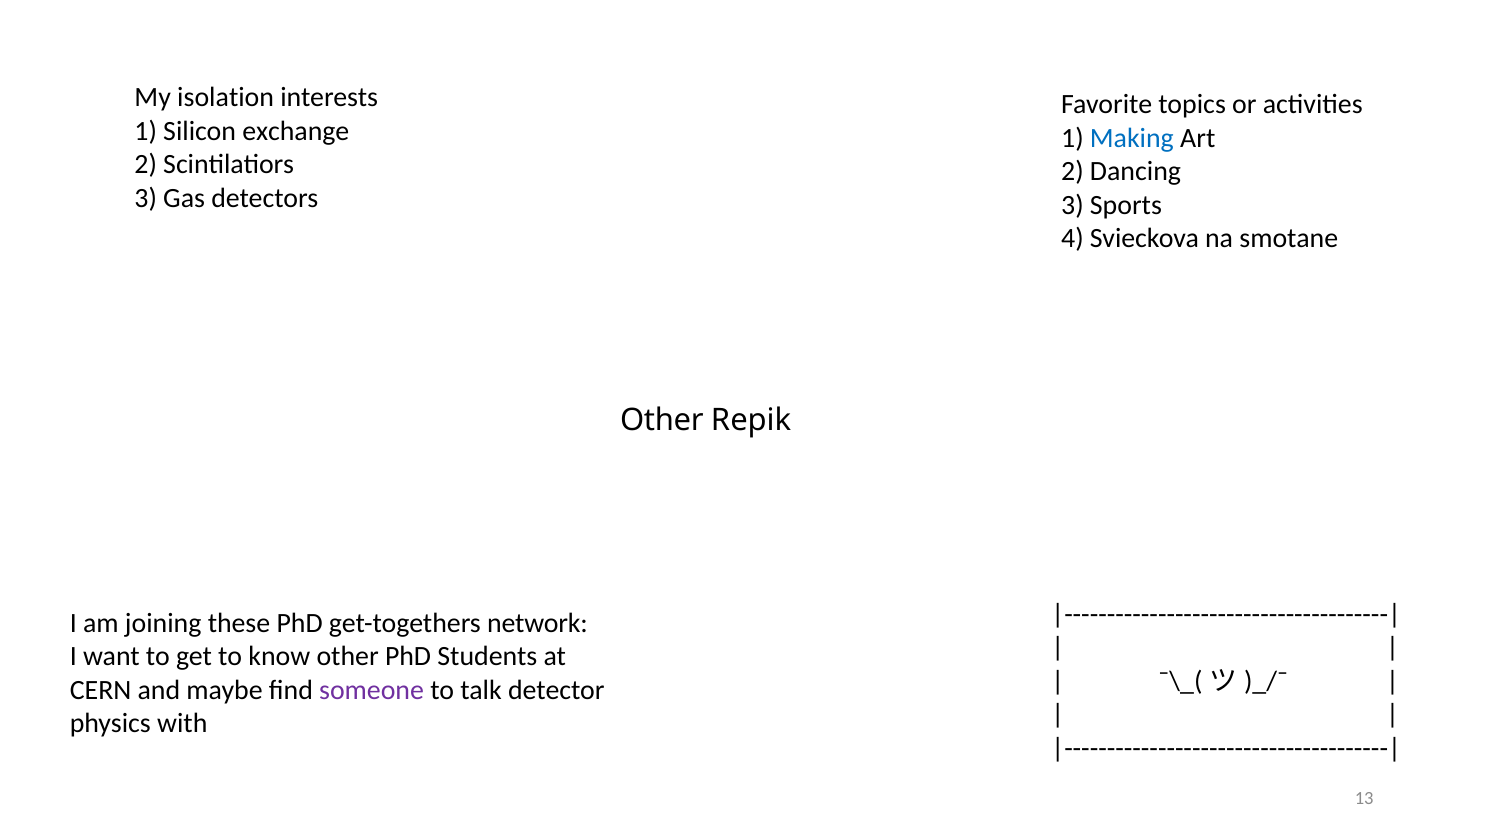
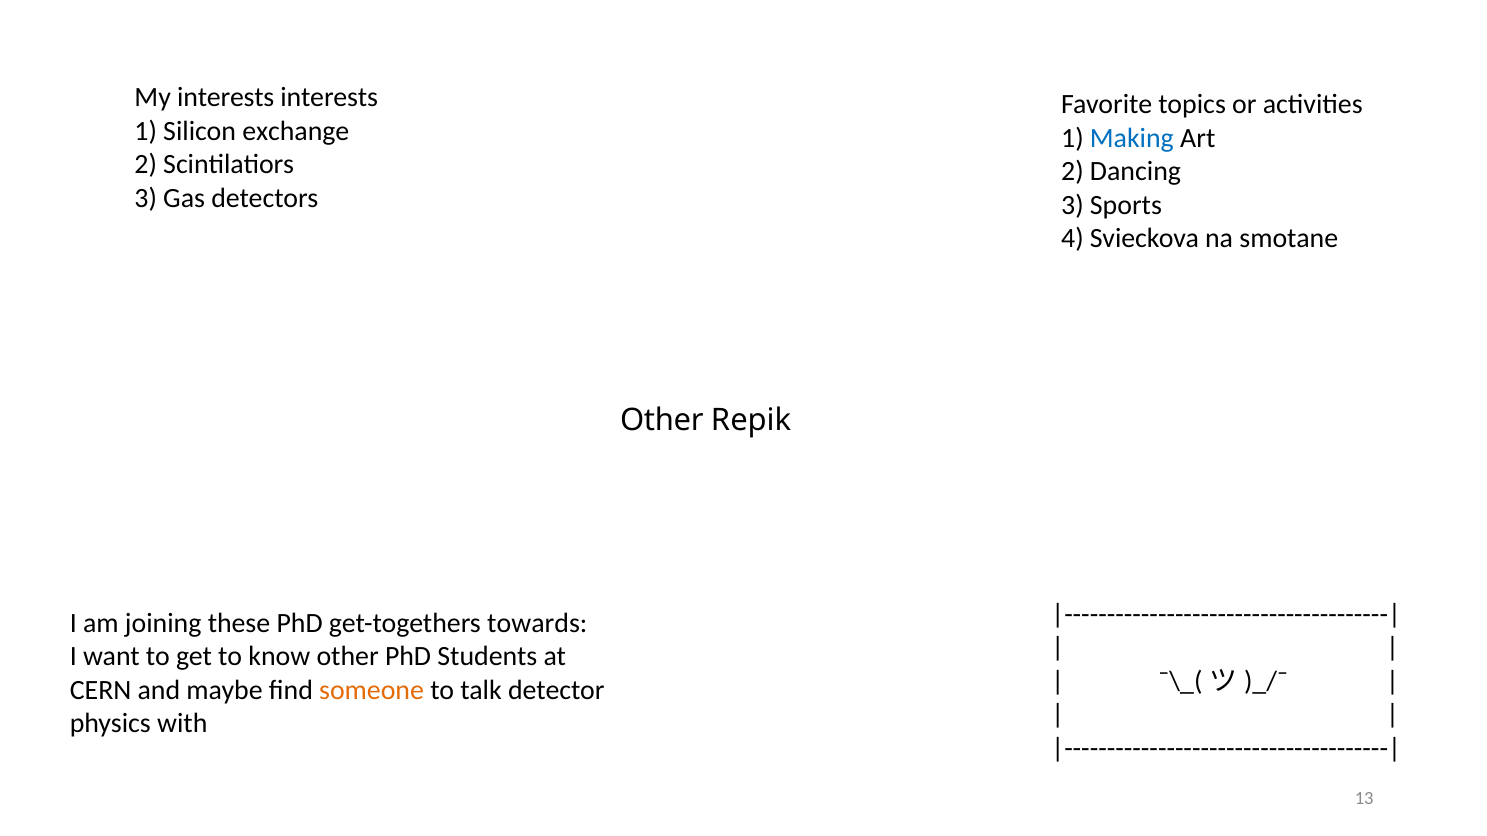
My isolation: isolation -> interests (226, 98)
network: network -> towards (537, 623)
someone colour: purple -> orange (372, 690)
